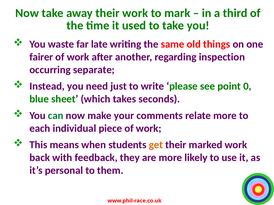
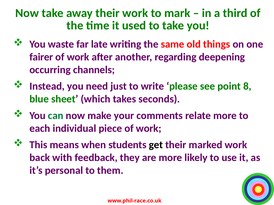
inspection: inspection -> deepening (222, 57)
separate: separate -> channels (94, 70)
0: 0 -> 8 (247, 86)
get colour: orange -> black (156, 145)
